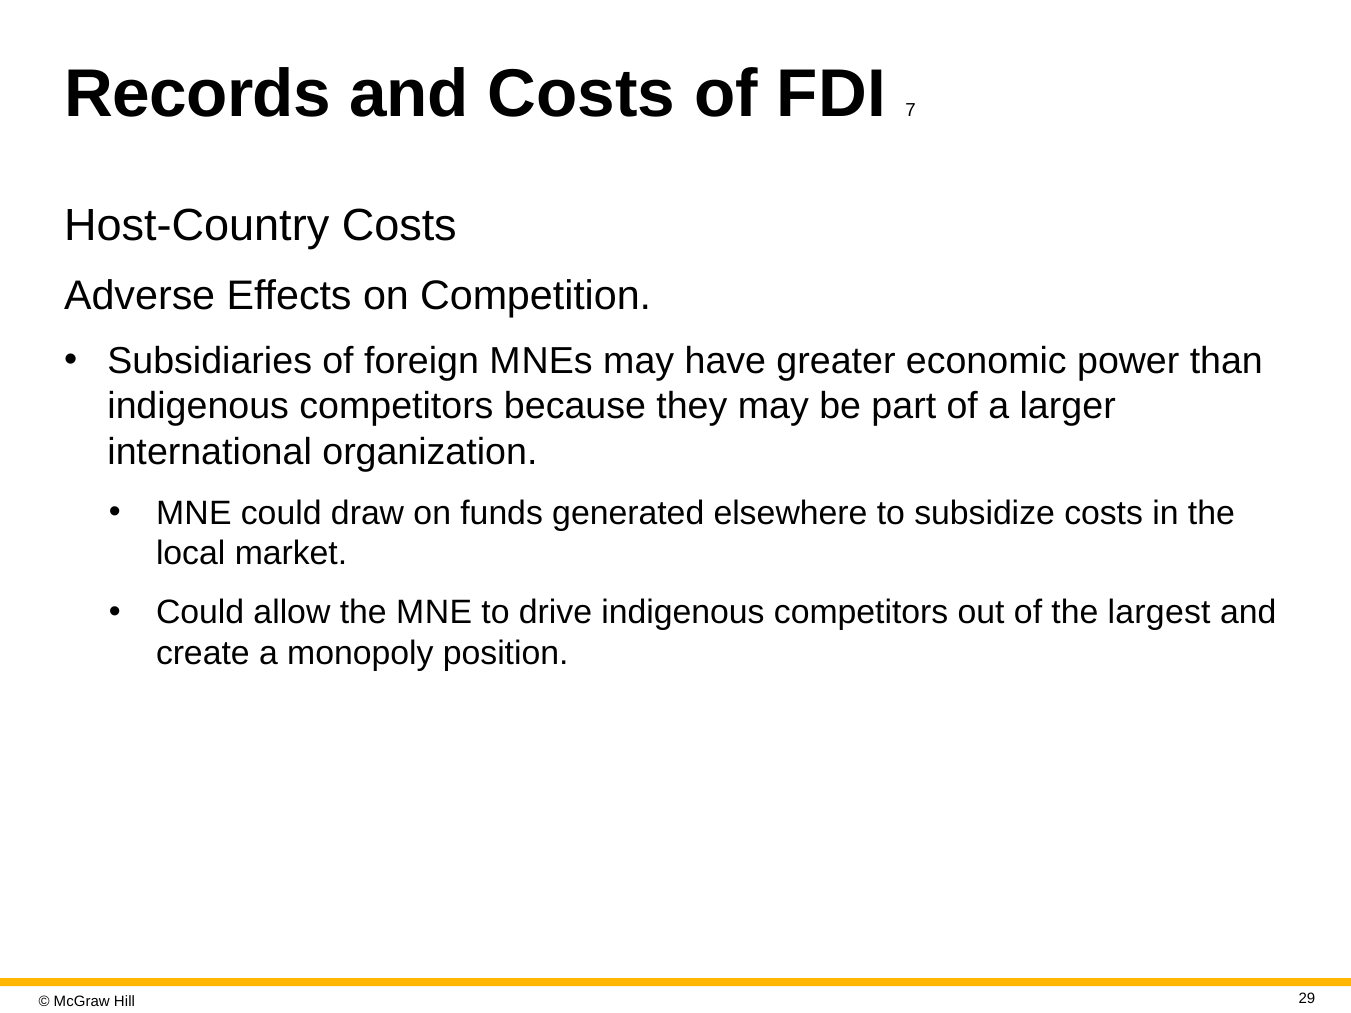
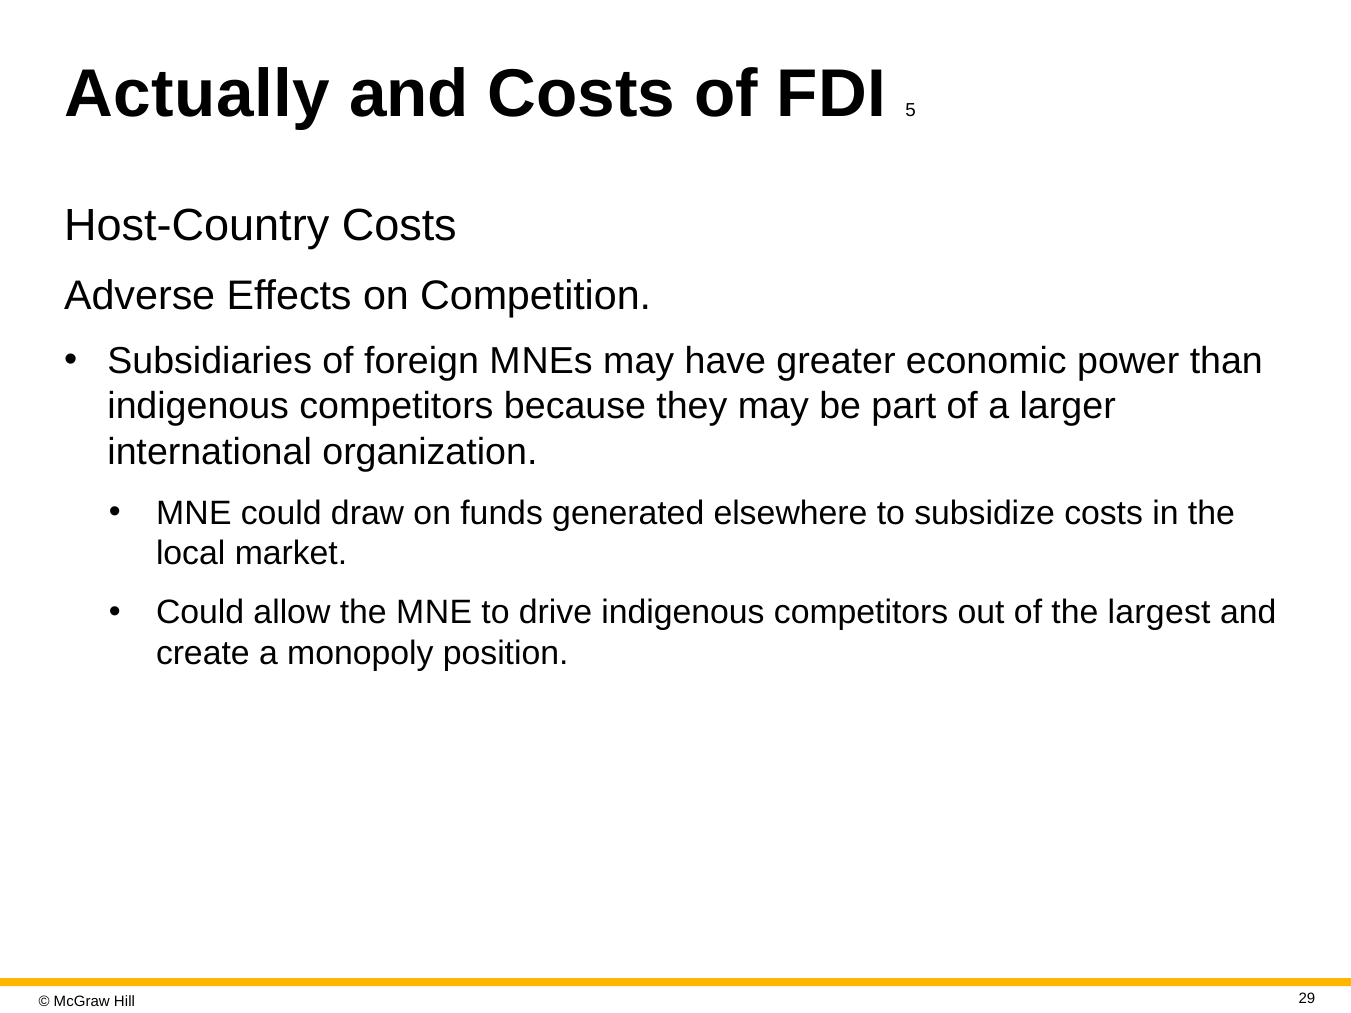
Records: Records -> Actually (197, 95)
7: 7 -> 5 (911, 111)
